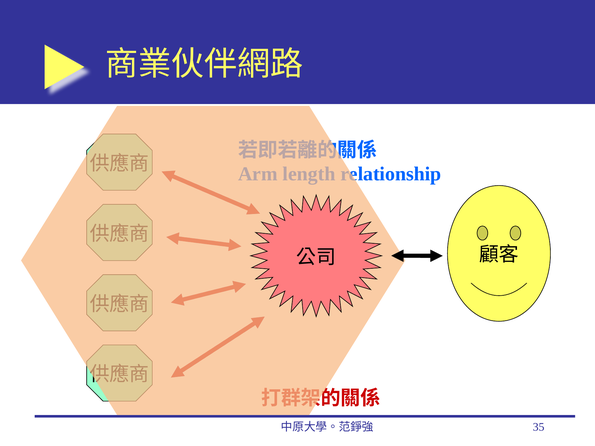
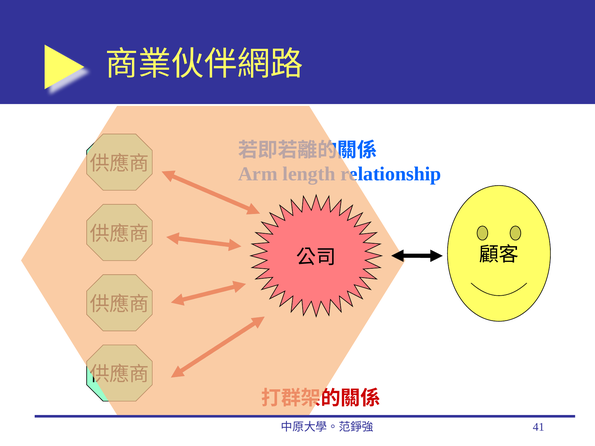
35: 35 -> 41 (539, 427)
